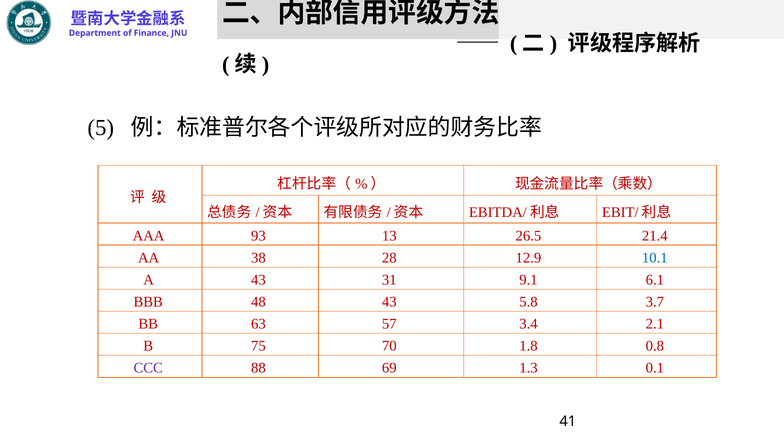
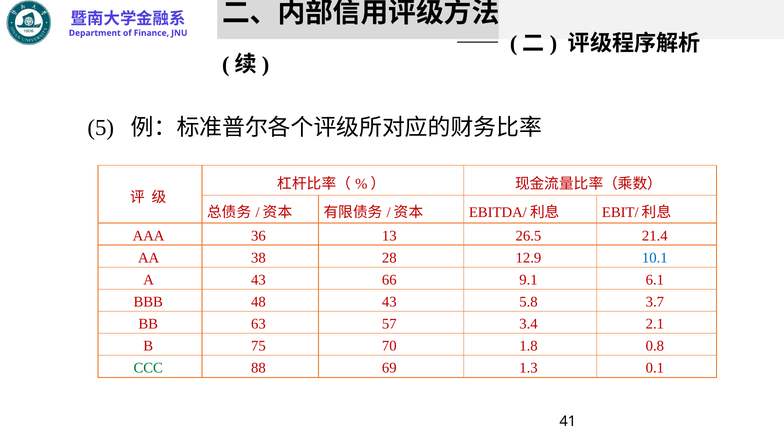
93: 93 -> 36 (258, 236)
31: 31 -> 66 (389, 280)
CCC colour: purple -> green (148, 368)
